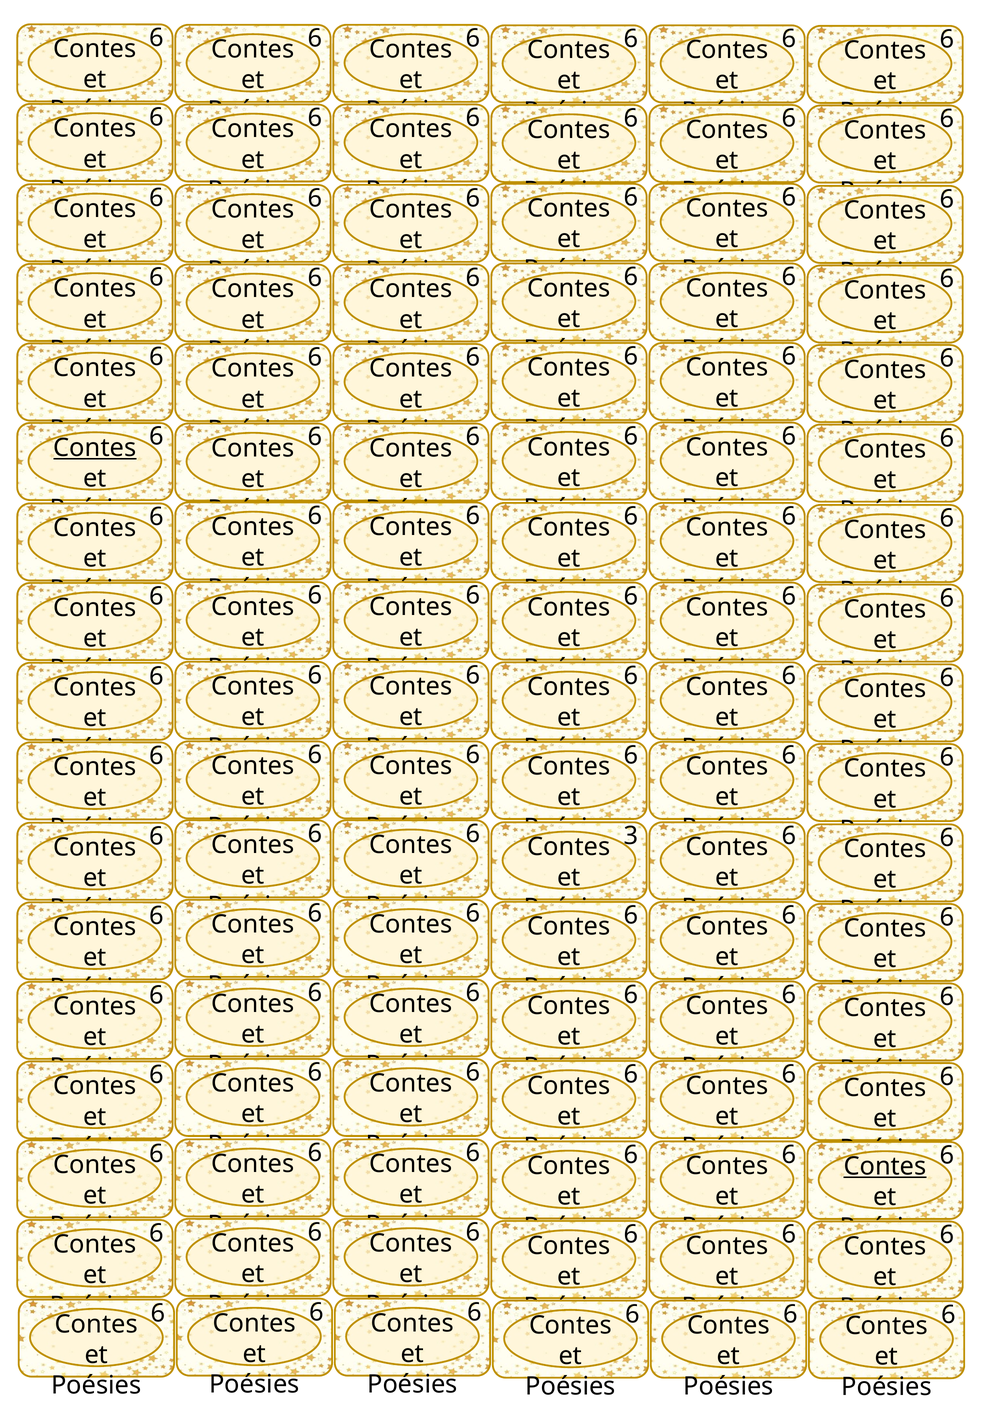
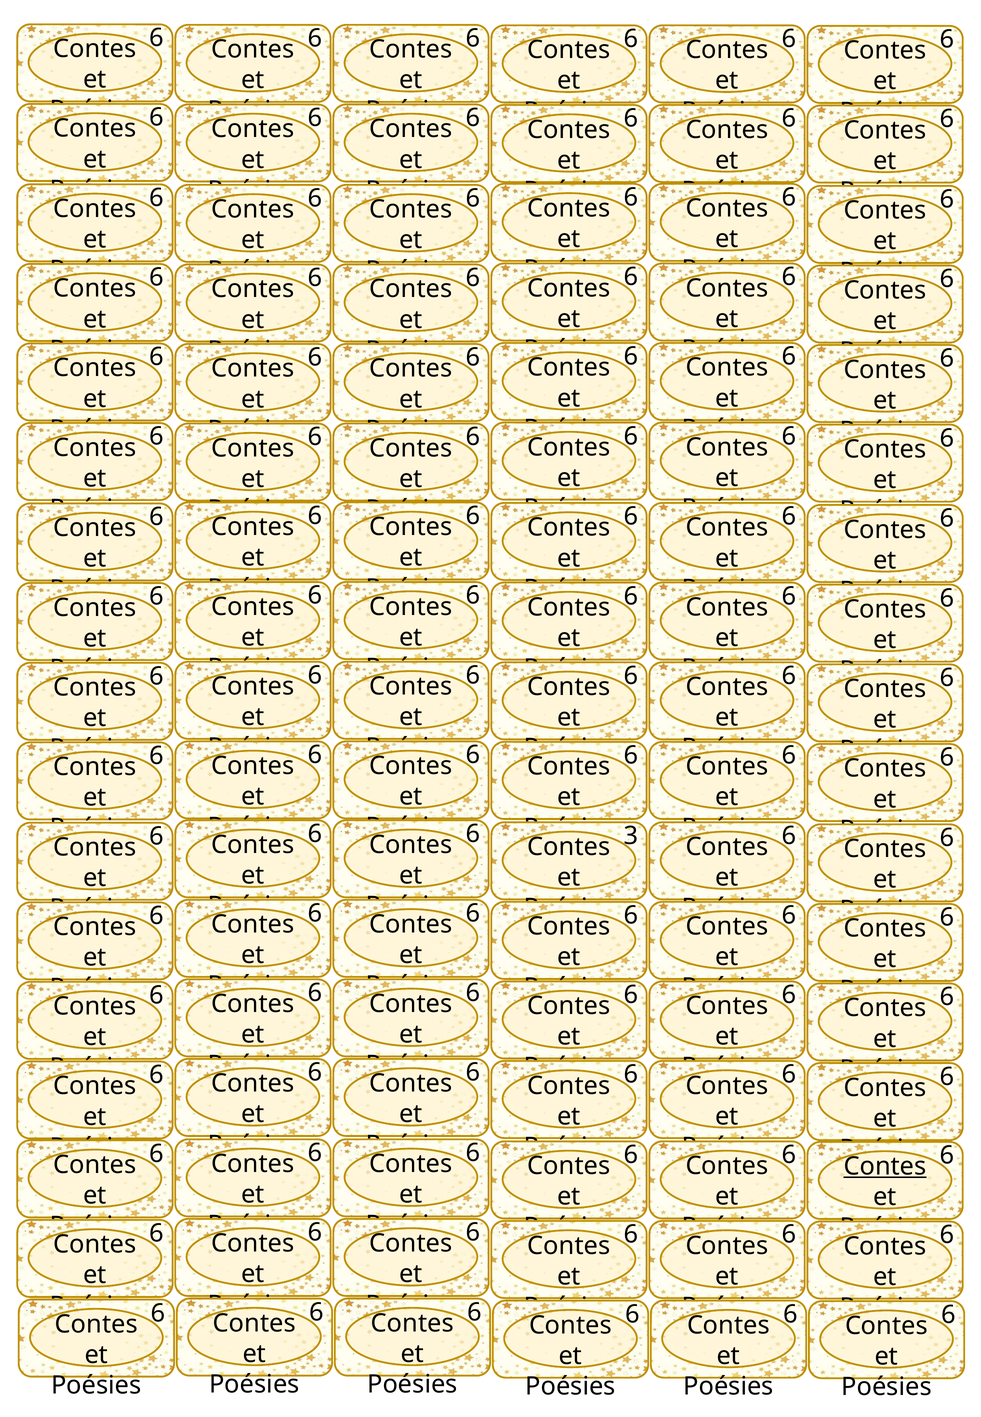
Contes underline: present -> none (95, 448)
